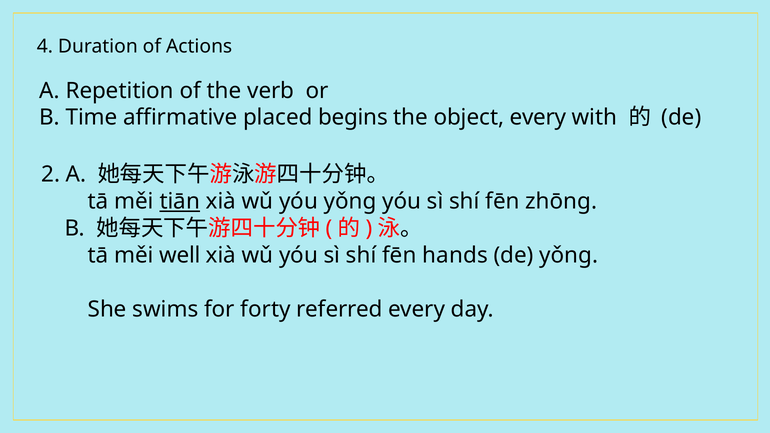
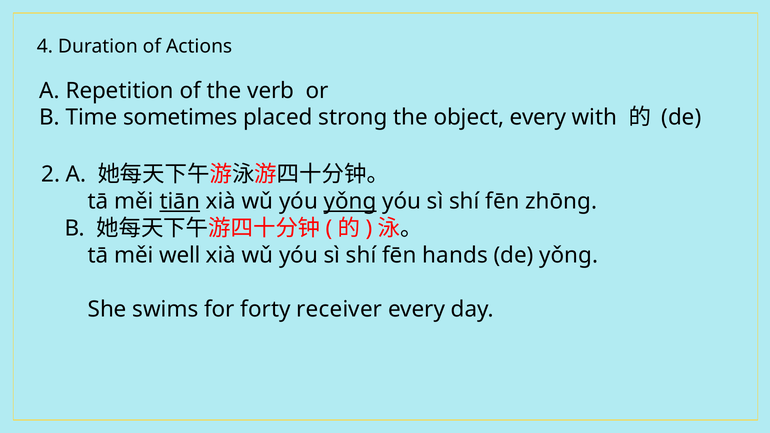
affirmative: affirmative -> sometimes (180, 118)
begins: begins -> strong (353, 118)
yǒng underline: none -> present (350, 202)
referred: referred -> receiver (339, 309)
